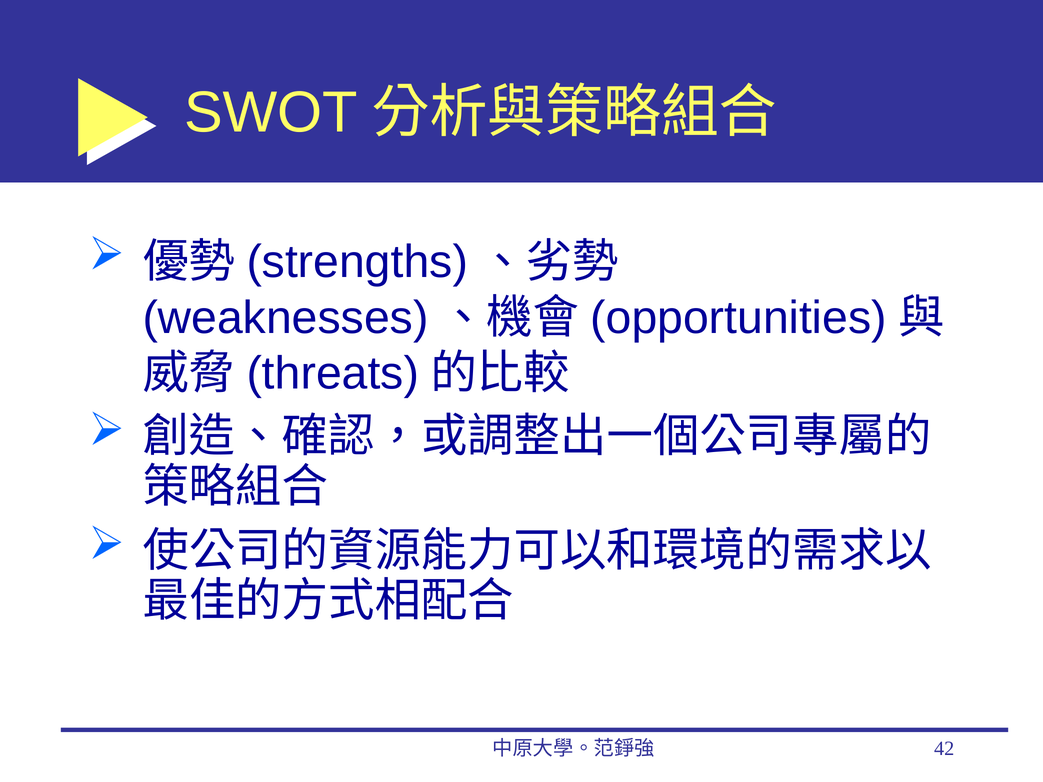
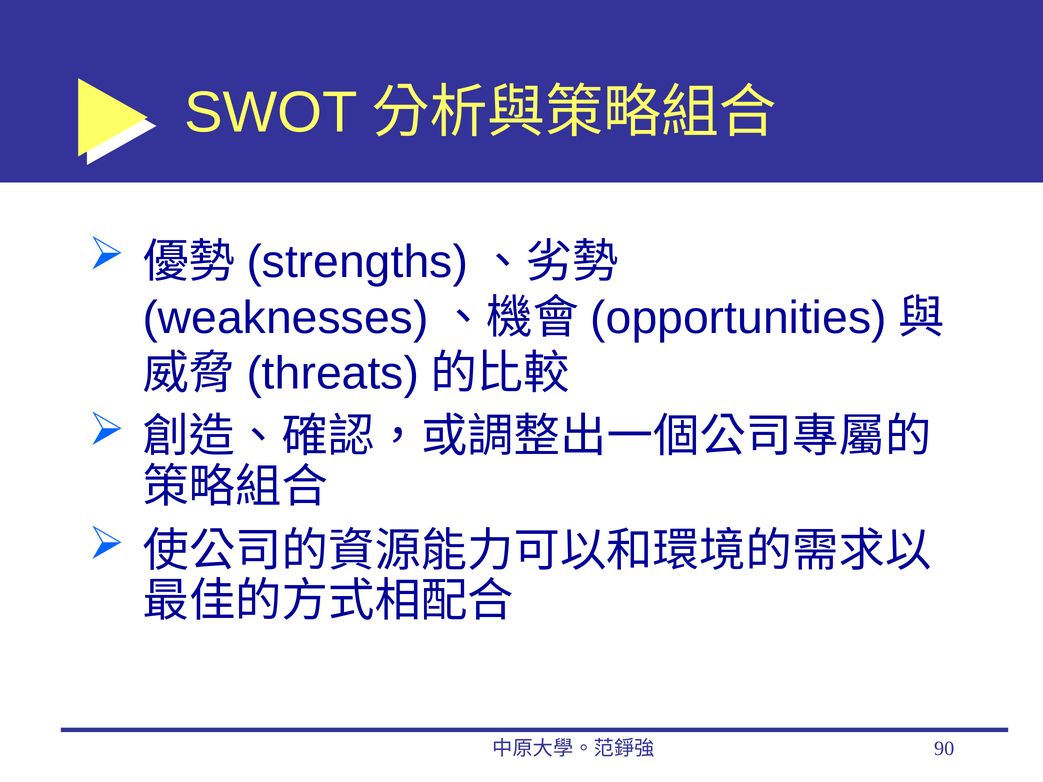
42: 42 -> 90 (944, 749)
